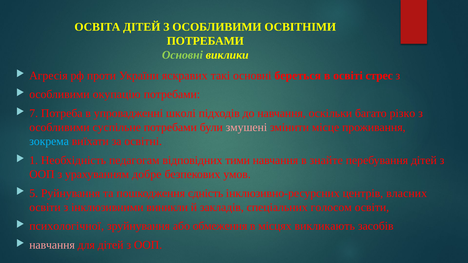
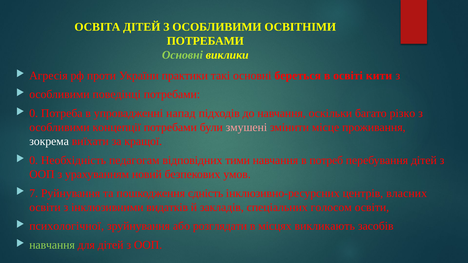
яскравих: яскравих -> практики (185, 76)
стрес: стрес -> кити (379, 76)
окупацію: окупацію -> поведінці (117, 95)
7: 7 -> 0 (34, 113)
школі: школі -> напад (181, 113)
суспільне: суспільне -> концепції (117, 127)
зокрема colour: light blue -> white (49, 142)
освітні: освітні -> кращої (143, 142)
1: 1 -> 0 (34, 160)
знайте: знайте -> потреб (326, 160)
добре: добре -> новий (147, 174)
5: 5 -> 7 (34, 193)
виникли: виникли -> видатків (167, 207)
обмеження: обмеження -> розглядати (220, 226)
навчання colour: pink -> light green (52, 245)
